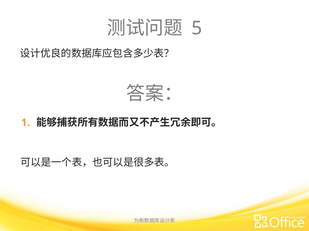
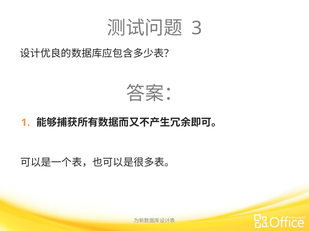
5: 5 -> 3 (197, 28)
